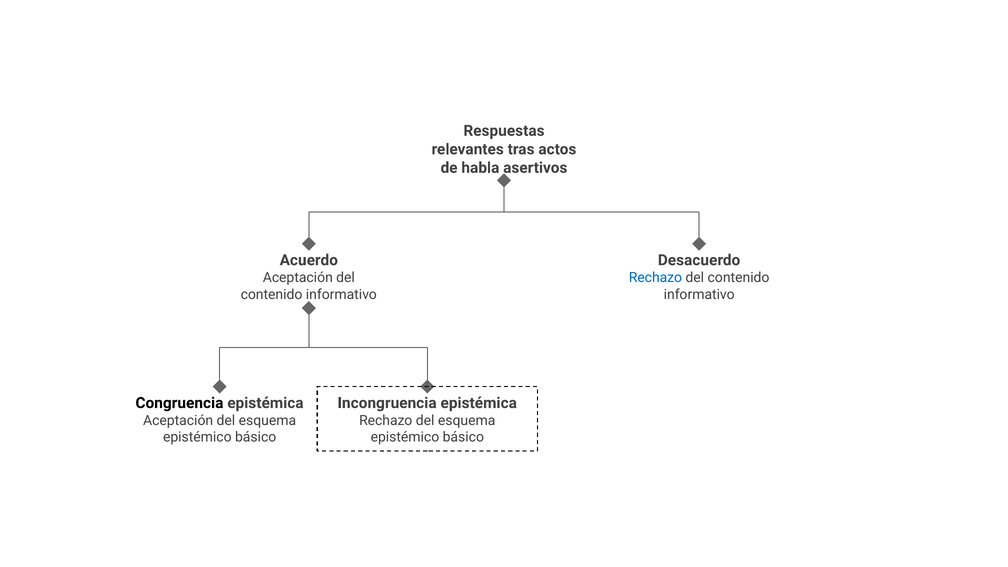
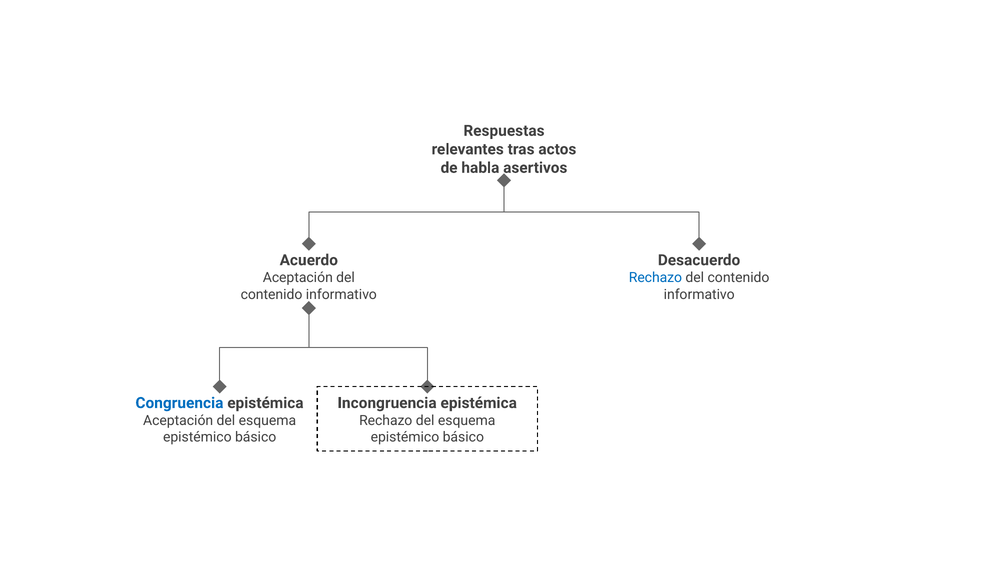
Congruencia colour: black -> blue (179, 403)
